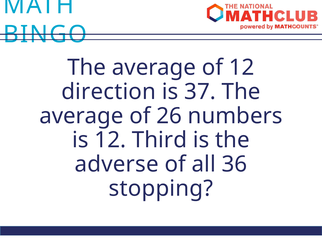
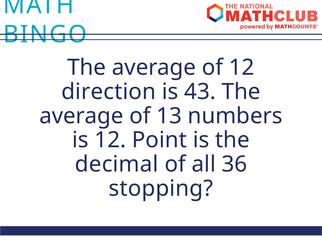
37: 37 -> 43 (200, 91)
26: 26 -> 13 (169, 116)
Third: Third -> Point (159, 140)
adverse: adverse -> decimal (117, 164)
